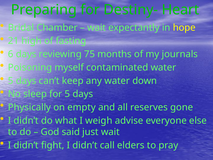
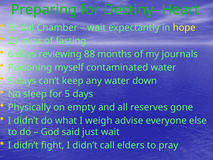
high: high -> miss (32, 41)
75: 75 -> 88 (90, 54)
